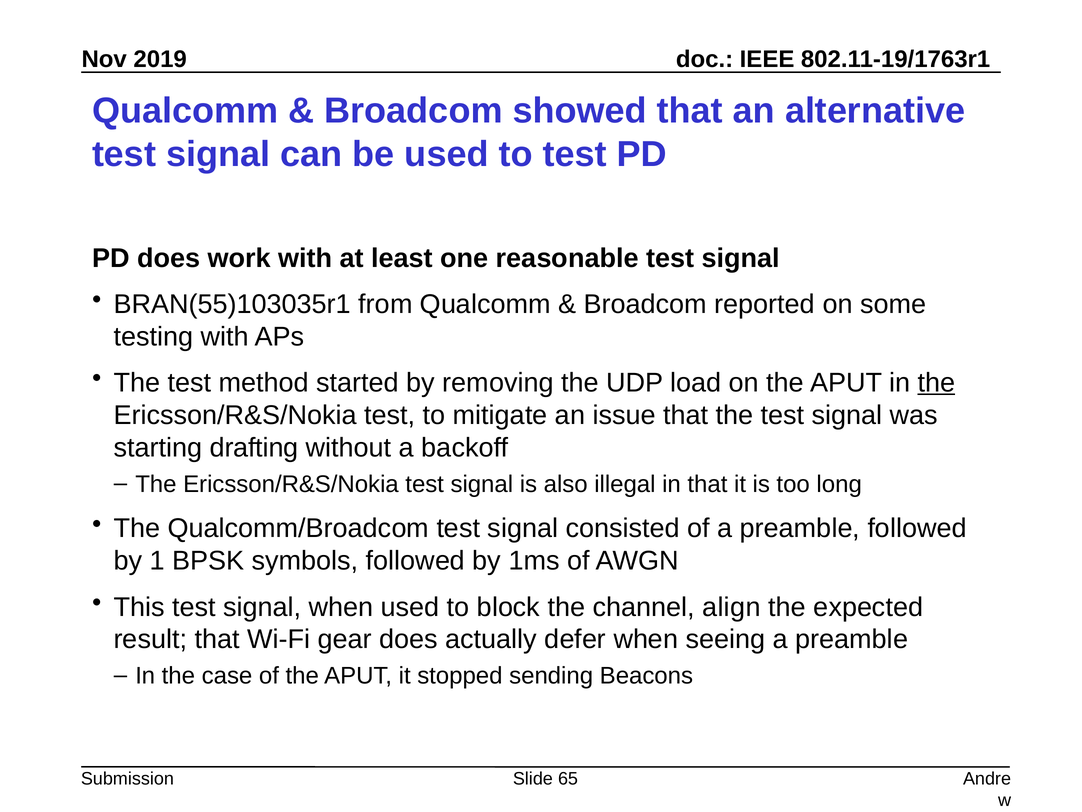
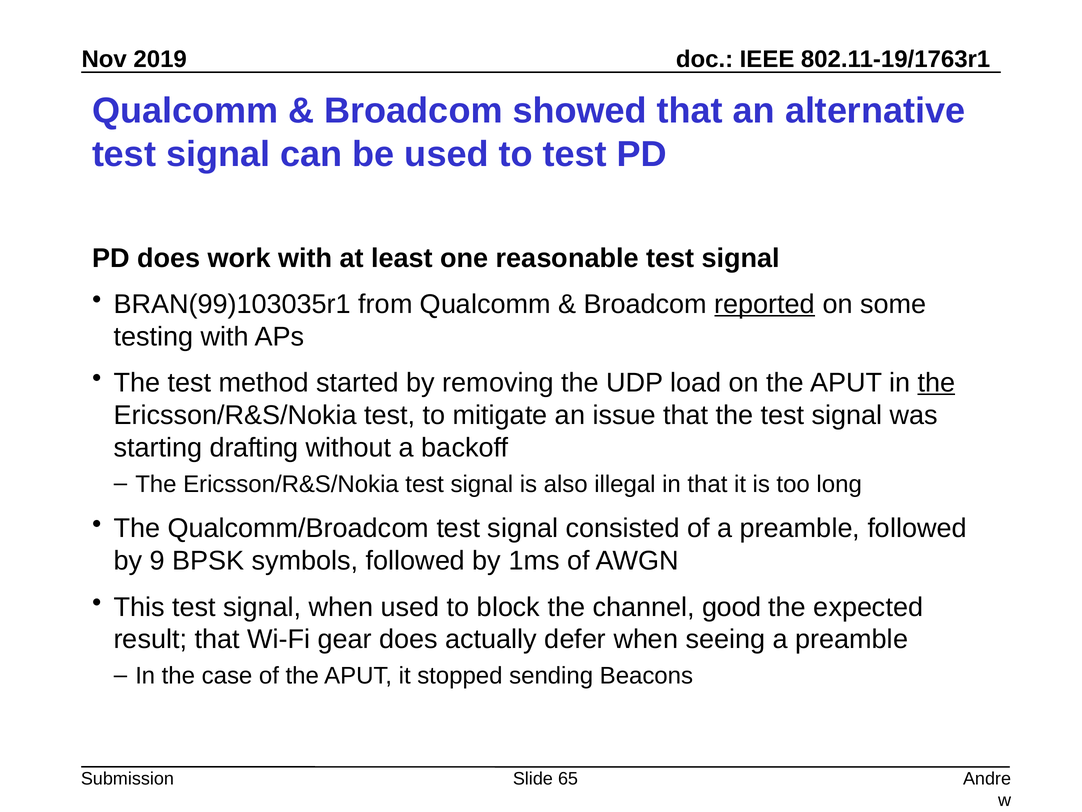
BRAN(55)103035r1: BRAN(55)103035r1 -> BRAN(99)103035r1 (232, 304)
reported underline: none -> present (765, 304)
1: 1 -> 9 (157, 561)
align: align -> good (732, 607)
